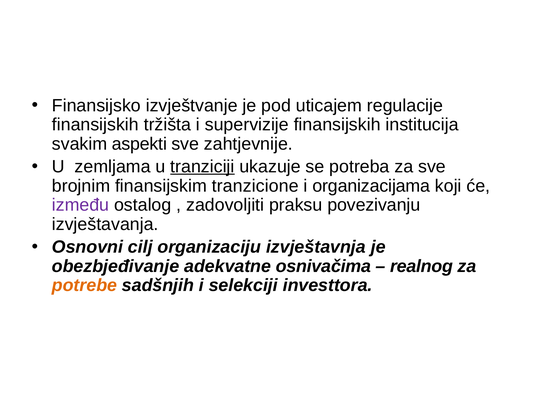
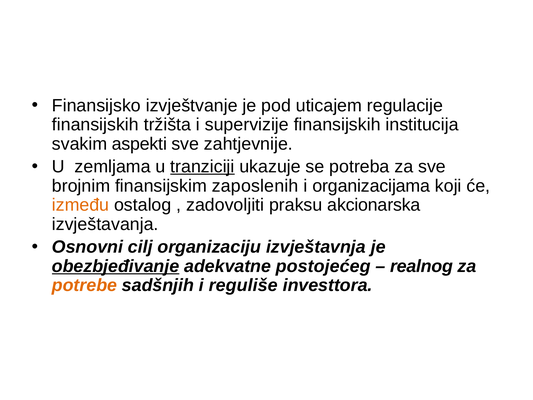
tranzicione: tranzicione -> zaposlenih (255, 186)
između colour: purple -> orange (81, 205)
povezivanju: povezivanju -> akcionarska (374, 205)
obezbjeđivanje underline: none -> present (116, 266)
osnivačima: osnivačima -> postojećeg (323, 266)
selekciji: selekciji -> reguliše (243, 285)
